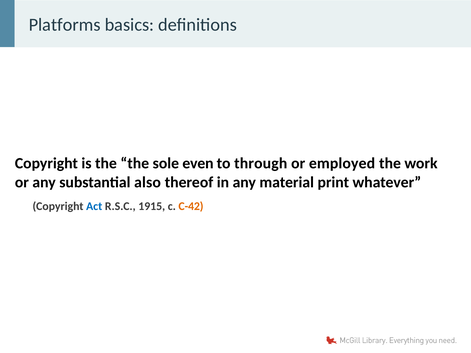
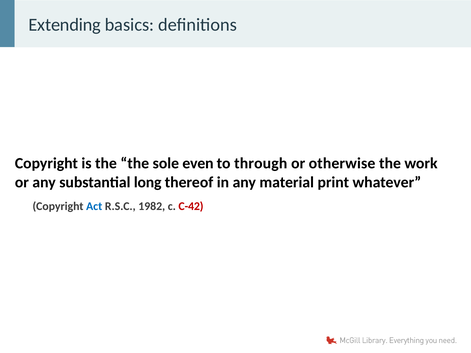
Platforms: Platforms -> Extending (65, 25)
employed: employed -> otherwise (342, 164)
also: also -> long (148, 182)
1915: 1915 -> 1982 (152, 207)
C-42 colour: orange -> red (191, 207)
